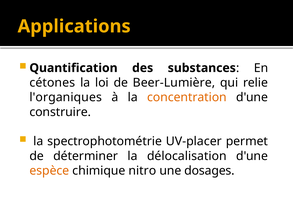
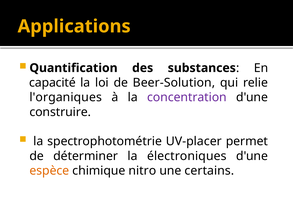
cétones: cétones -> capacité (52, 83)
Beer-Lumière: Beer-Lumière -> Beer-Solution (174, 83)
concentration colour: orange -> purple (187, 97)
délocalisation: délocalisation -> électroniques (187, 156)
dosages: dosages -> certains (209, 170)
